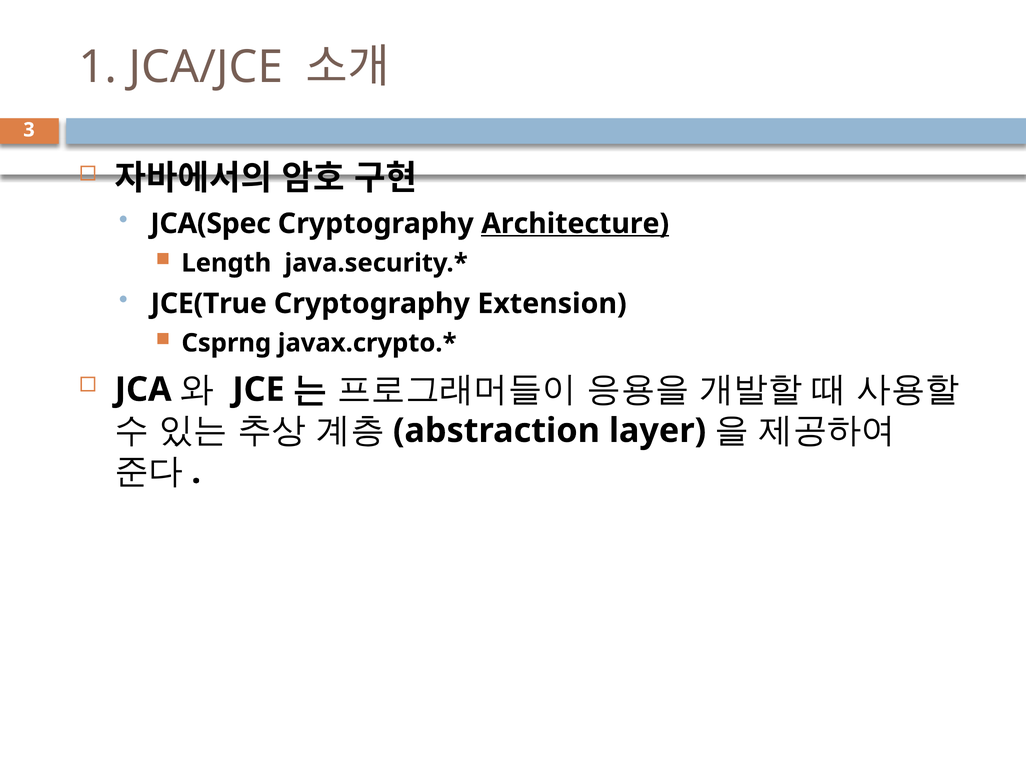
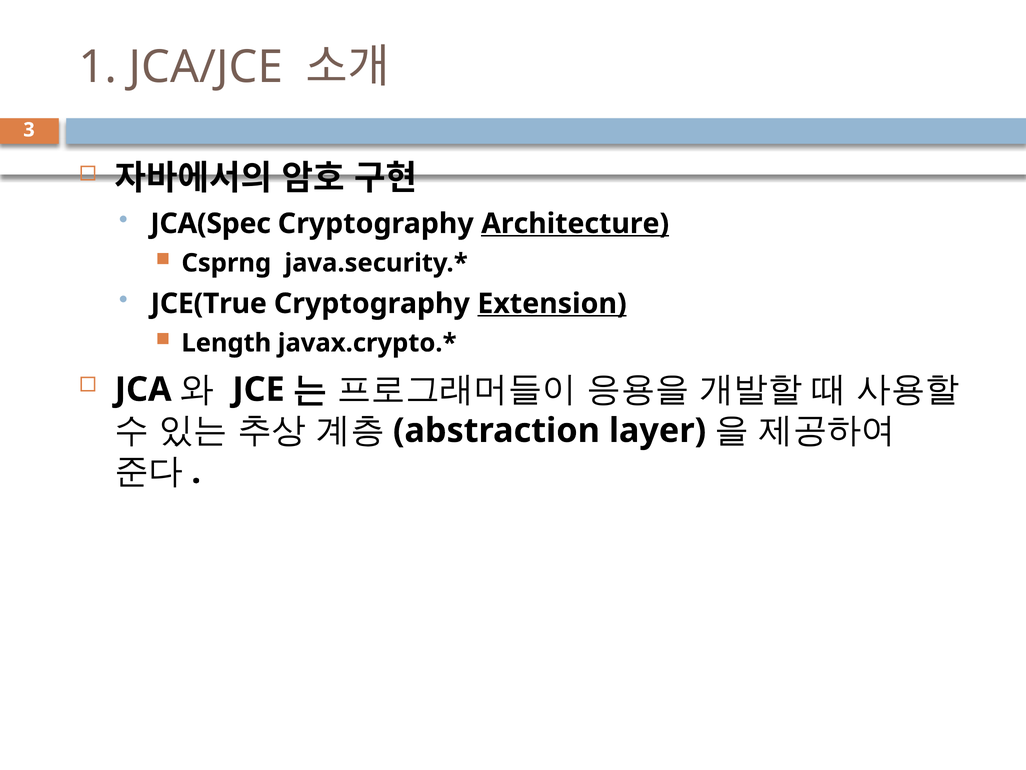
Length: Length -> Csprng (226, 263)
Extension underline: none -> present (552, 303)
Csprng: Csprng -> Length (226, 343)
